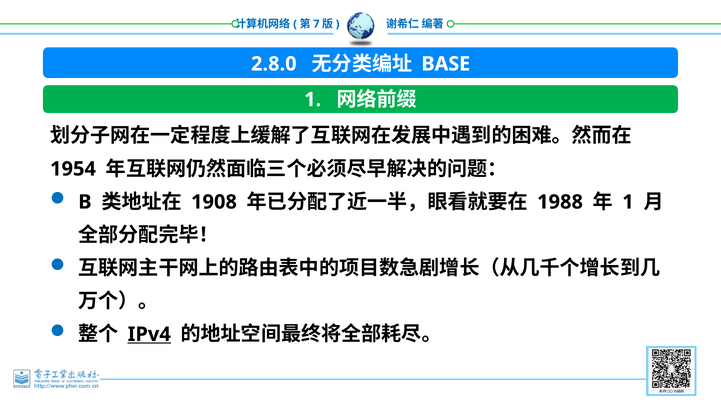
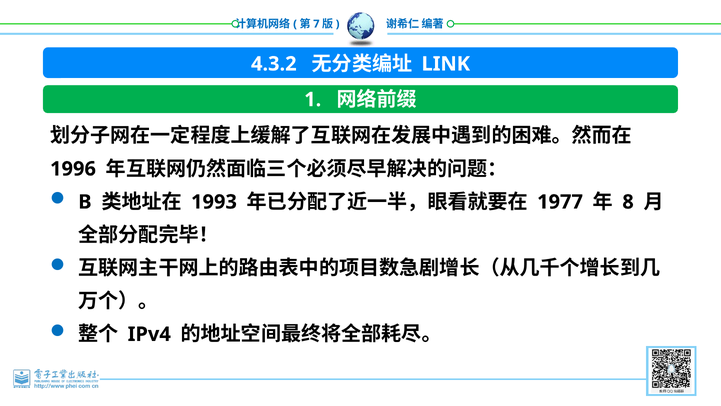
2.8.0: 2.8.0 -> 4.3.2 (274, 64)
BASE: BASE -> LINK (446, 64)
1954: 1954 -> 1996 (73, 169)
1908: 1908 -> 1993 (214, 202)
1988: 1988 -> 1977 (560, 202)
1: 1 -> 8 (628, 202)
IPv4 underline: present -> none (149, 334)
